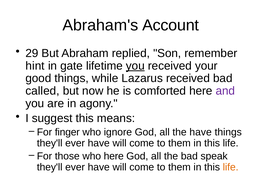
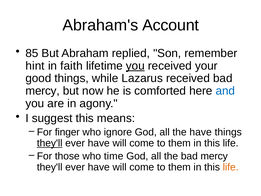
29: 29 -> 85 (32, 53)
gate: gate -> faith (71, 66)
called: called -> mercy (43, 91)
and colour: purple -> blue (225, 91)
they'll underline: none -> present (50, 143)
who here: here -> time (114, 156)
the bad speak: speak -> mercy (214, 156)
